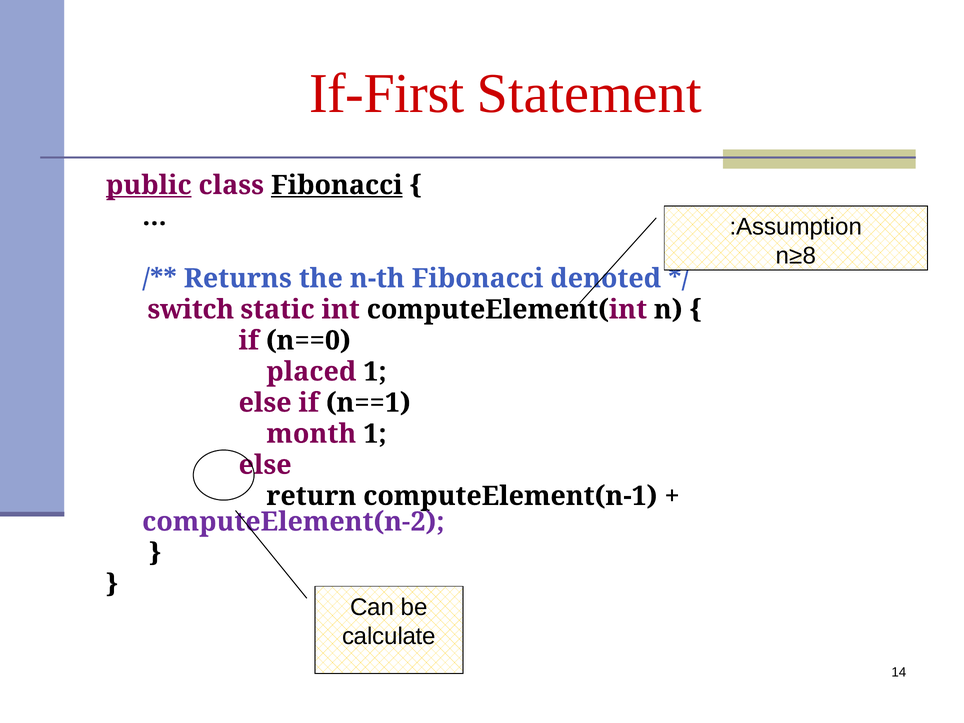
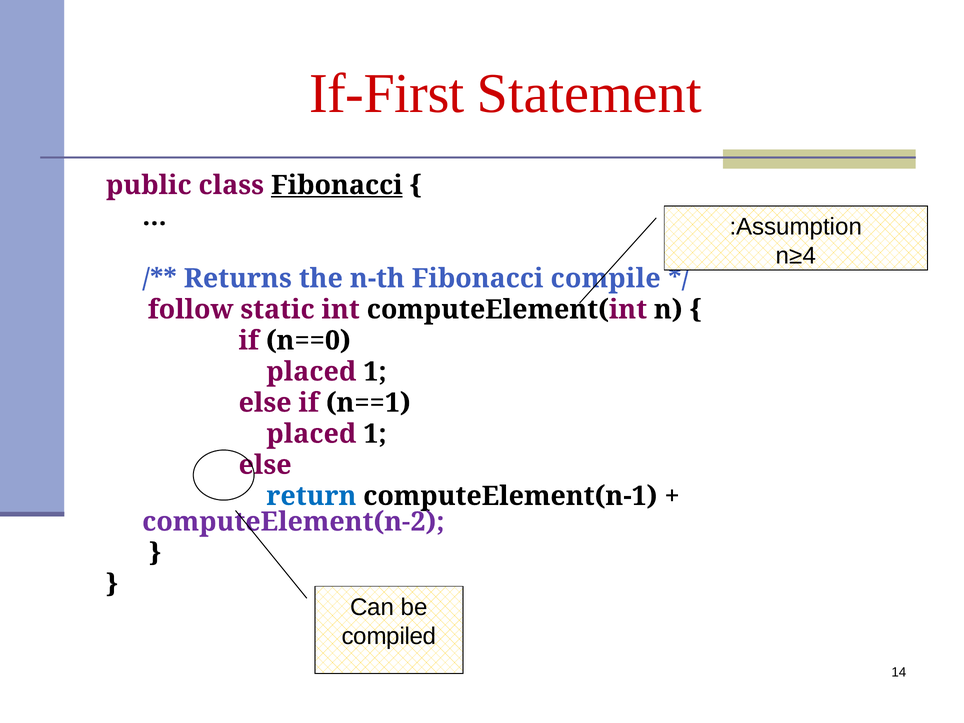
public underline: present -> none (149, 185)
n≥8: n≥8 -> n≥4 (796, 256)
denoted: denoted -> compile (606, 278)
switch: switch -> follow (191, 310)
month: month -> placed (311, 434)
return colour: black -> blue (311, 496)
calculate: calculate -> compiled (389, 636)
